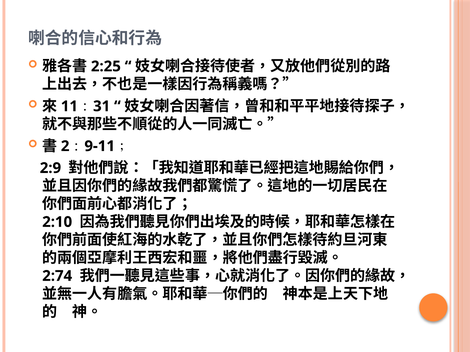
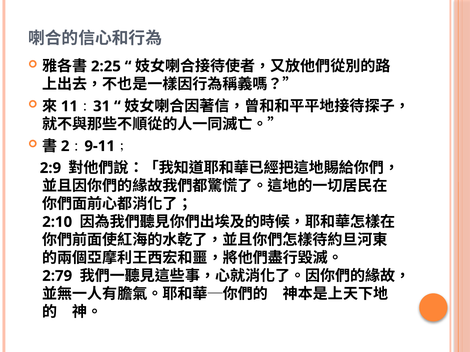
2:74: 2:74 -> 2:79 (57, 276)
